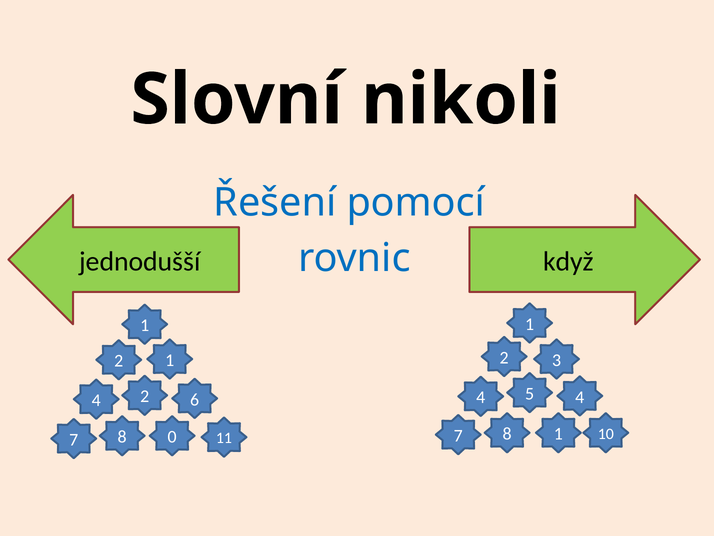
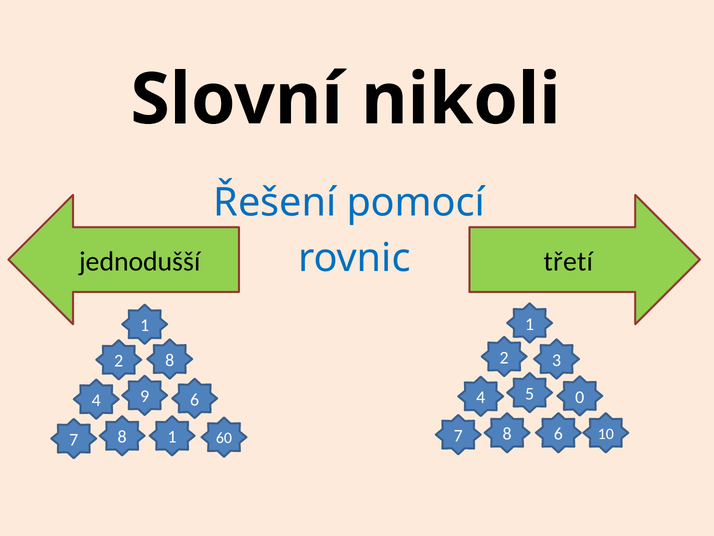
když: když -> třetí (568, 261)
1: 1 -> 8 (170, 360)
4 4: 4 -> 0 (580, 397)
4 2: 2 -> 9 (145, 396)
7 1: 1 -> 6 (558, 434)
8 0: 0 -> 1 (172, 437)
11: 11 -> 60 (224, 438)
